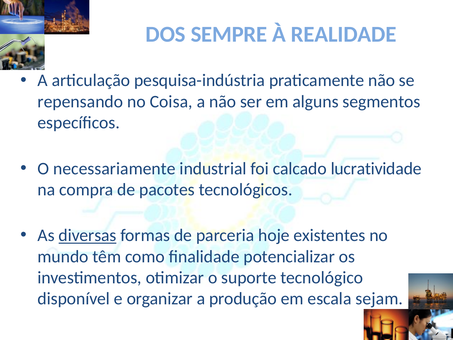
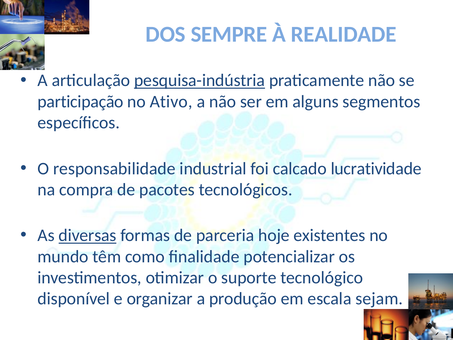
pesquisa-indústria underline: none -> present (200, 80)
repensando: repensando -> participação (81, 102)
Coisa: Coisa -> Ativo (171, 102)
necessariamente: necessariamente -> responsabilidade (114, 168)
